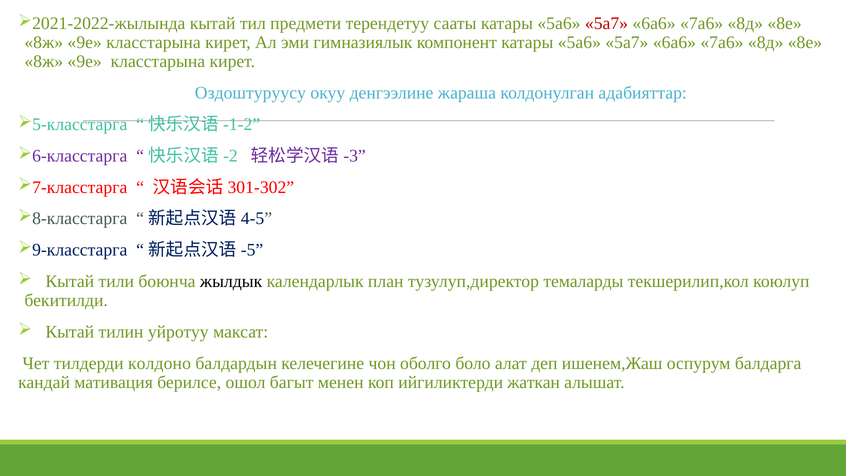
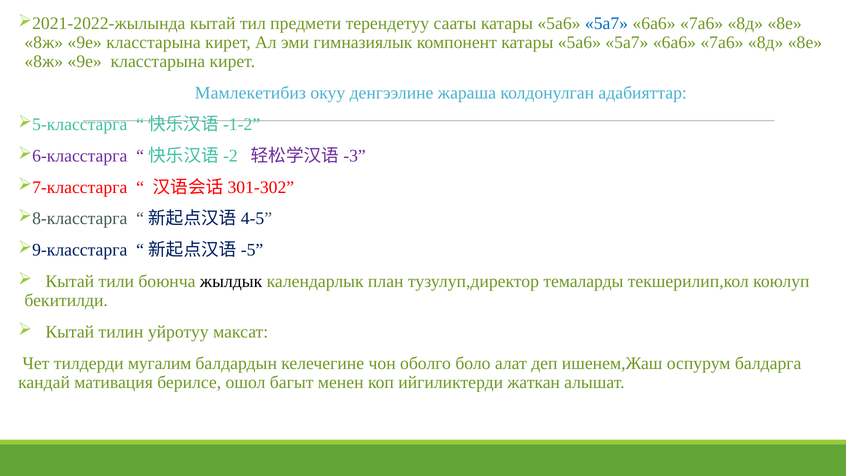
5а7 colour: red -> blue (606, 23)
Оздоштуруусу: Оздоштуруусу -> Мамлекетибиз (250, 93)
колдоно: колдоно -> мугалим (160, 363)
